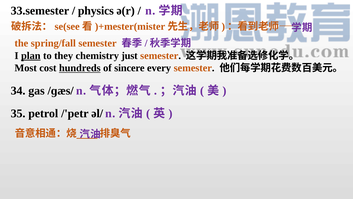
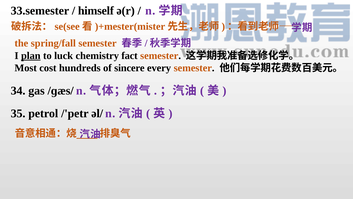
physics: physics -> himself (96, 11)
they: they -> luck (64, 56)
just: just -> fact (130, 56)
hundreds underline: present -> none (80, 68)
